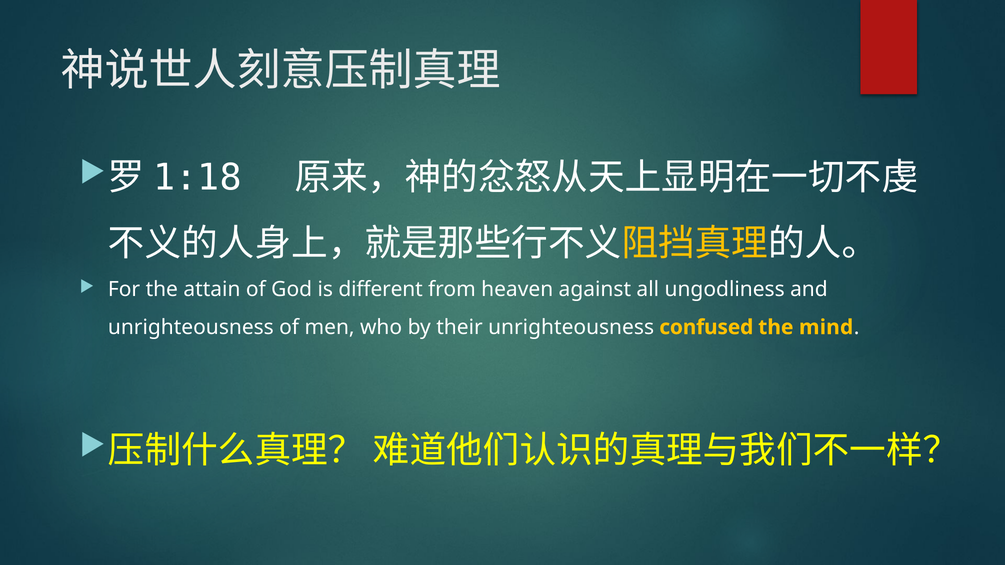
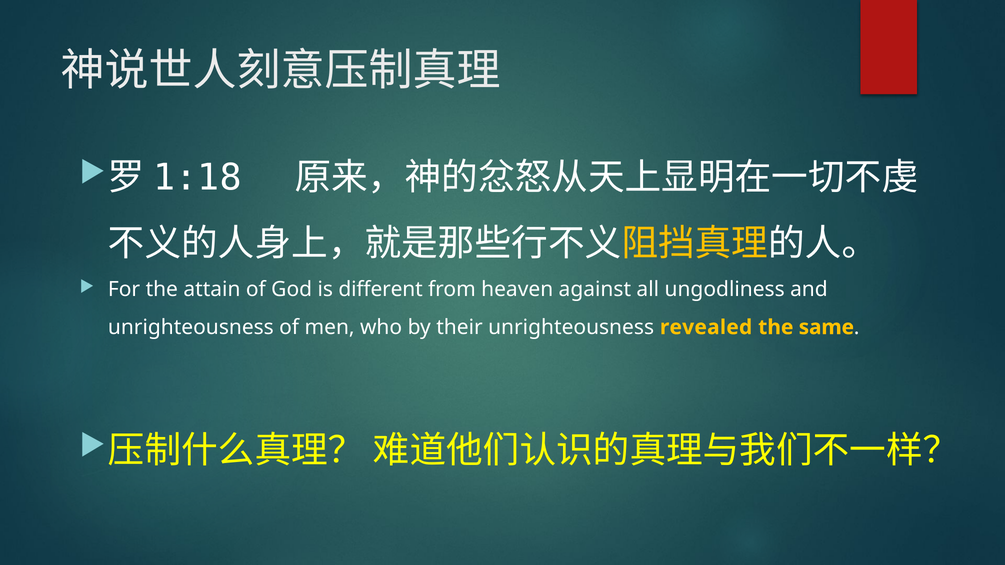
confused: confused -> revealed (706, 327)
mind: mind -> same (826, 327)
